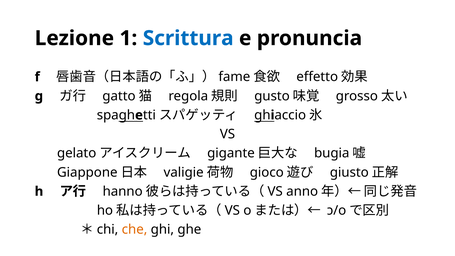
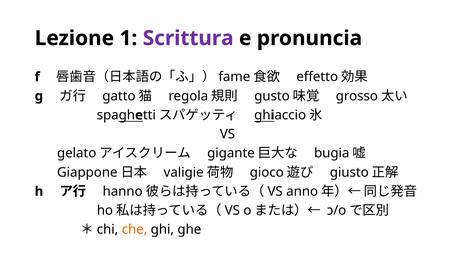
Scrittura colour: blue -> purple (188, 38)
